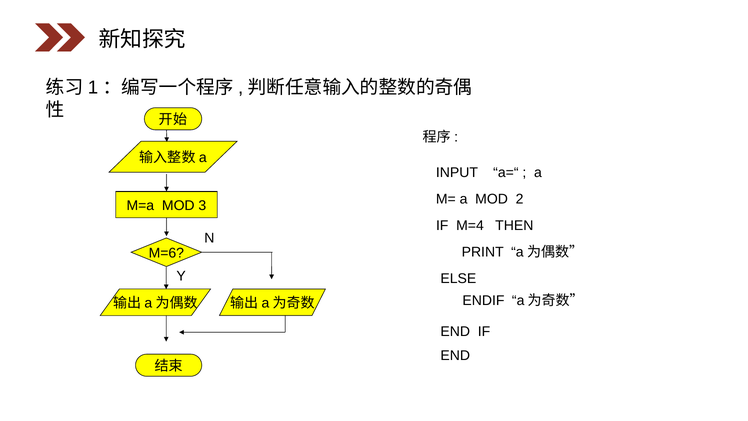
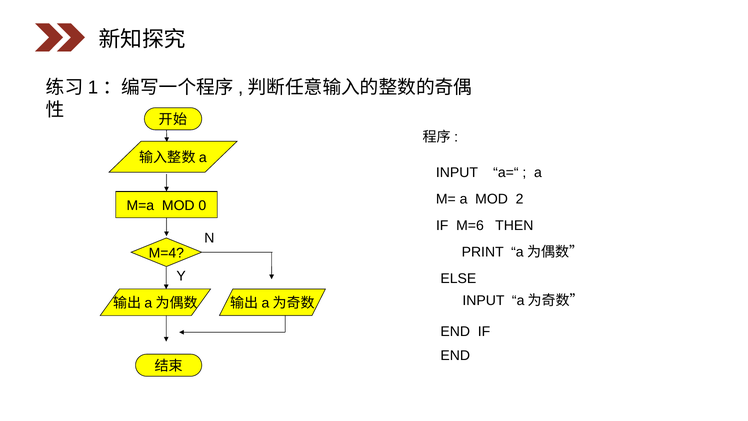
3: 3 -> 0 (202, 206)
M=4: M=4 -> M=6 (470, 226)
M=6: M=6 -> M=4 (166, 253)
ENDIF: ENDIF -> INPUT (483, 301)
